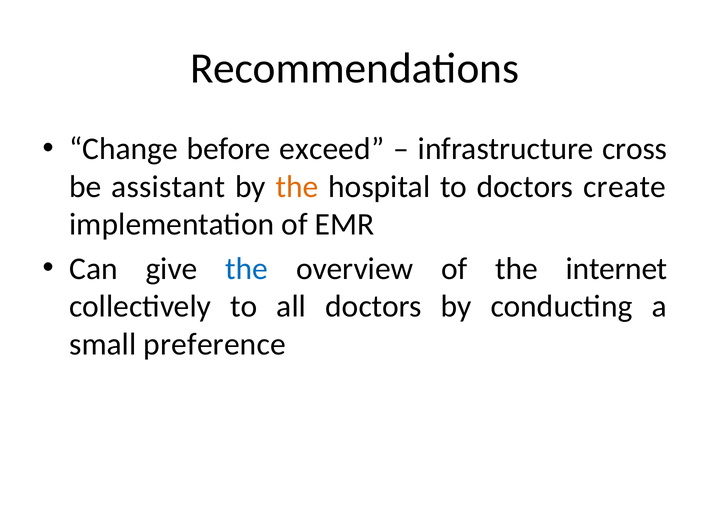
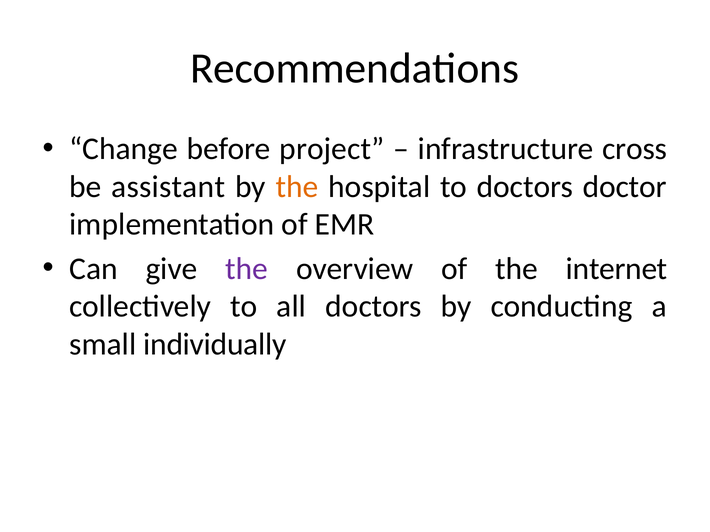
exceed: exceed -> project (332, 149)
create: create -> doctor (625, 187)
the colour: blue -> purple (247, 269)
preference: preference -> individually (215, 345)
